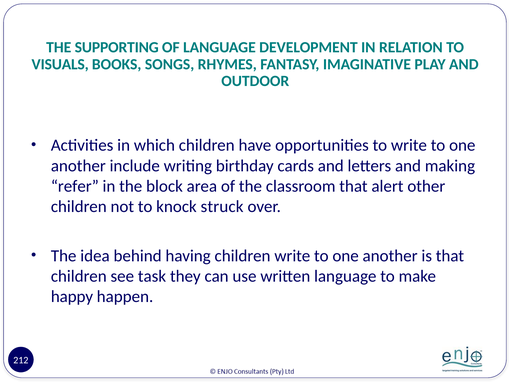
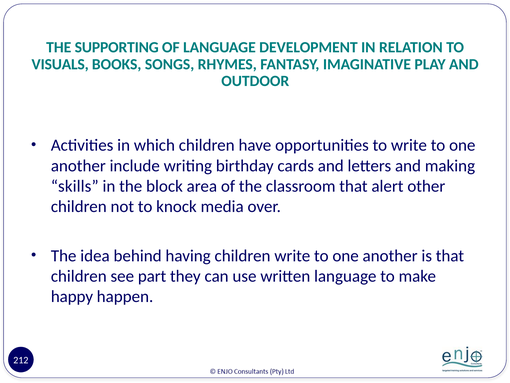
refer: refer -> skills (75, 186)
struck: struck -> media (222, 206)
task: task -> part (152, 276)
